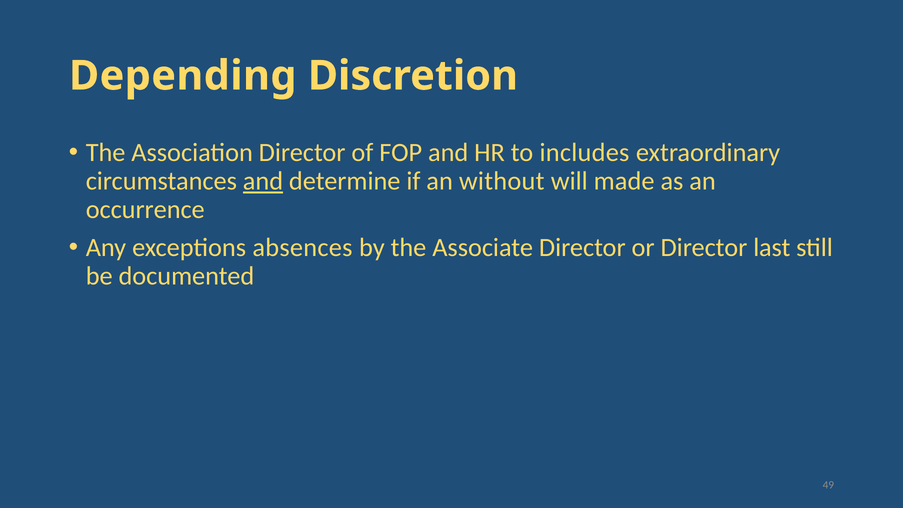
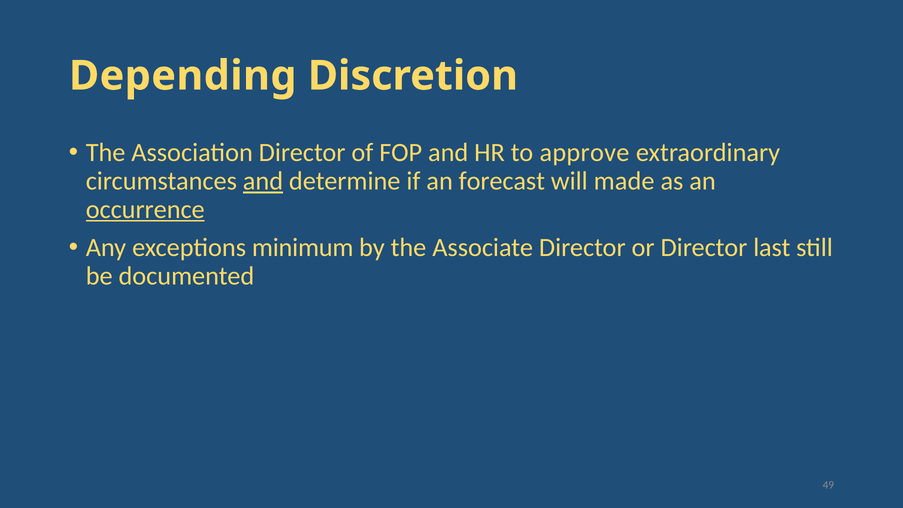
includes: includes -> approve (584, 153)
without: without -> forecast (502, 181)
occurrence underline: none -> present (145, 210)
absences: absences -> minimum (303, 247)
